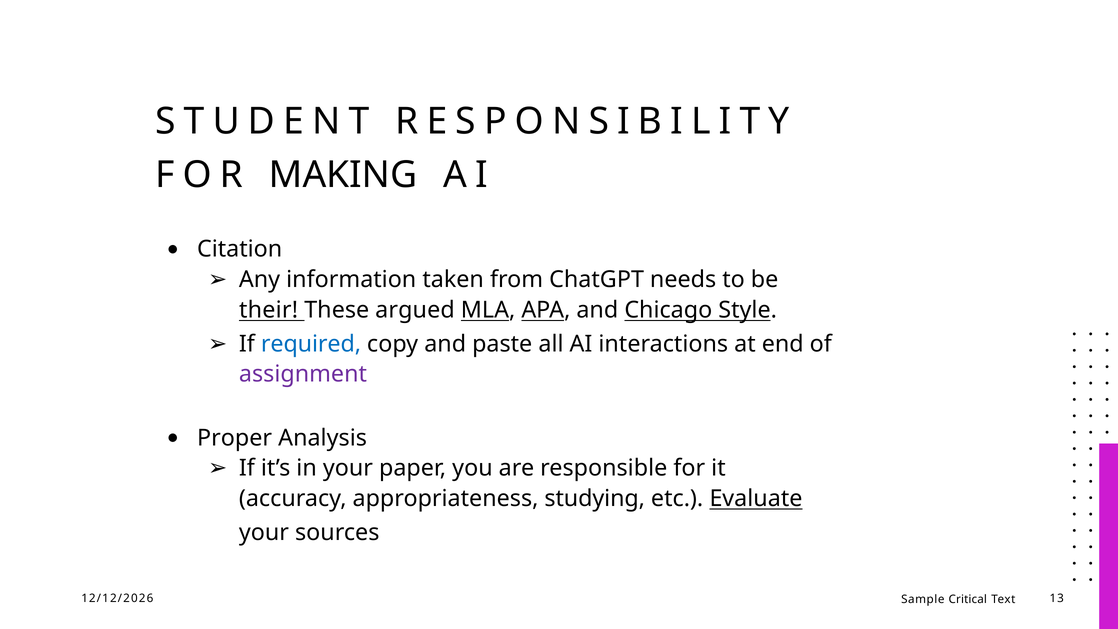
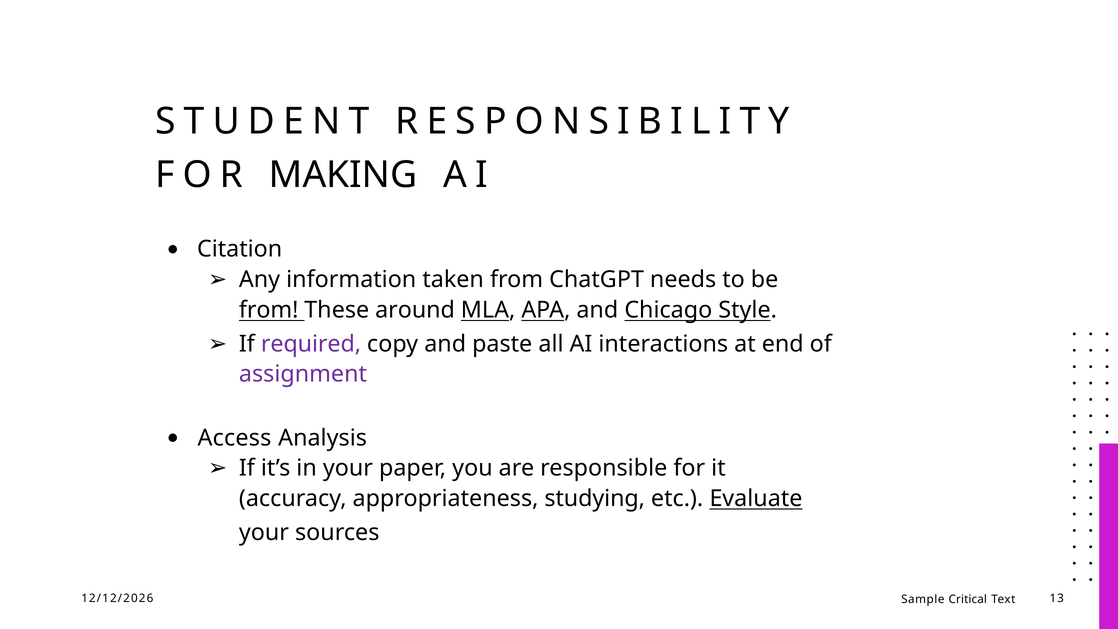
their: their -> from (269, 310)
argued: argued -> around (415, 310)
required colour: blue -> purple (311, 344)
Proper: Proper -> Access (234, 438)
